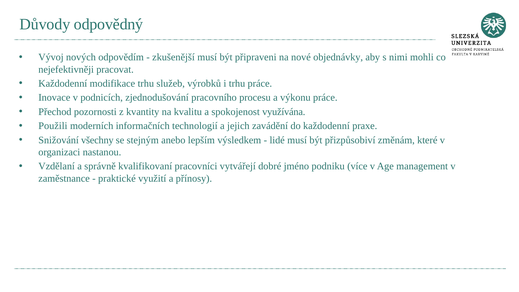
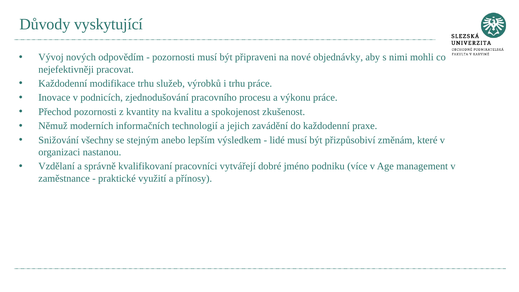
odpovědný: odpovědný -> vyskytující (109, 24)
zkušenější: zkušenější -> pozornosti (174, 57)
využívána: využívána -> zkušenost (284, 112)
Použili: Použili -> Němuž (53, 126)
